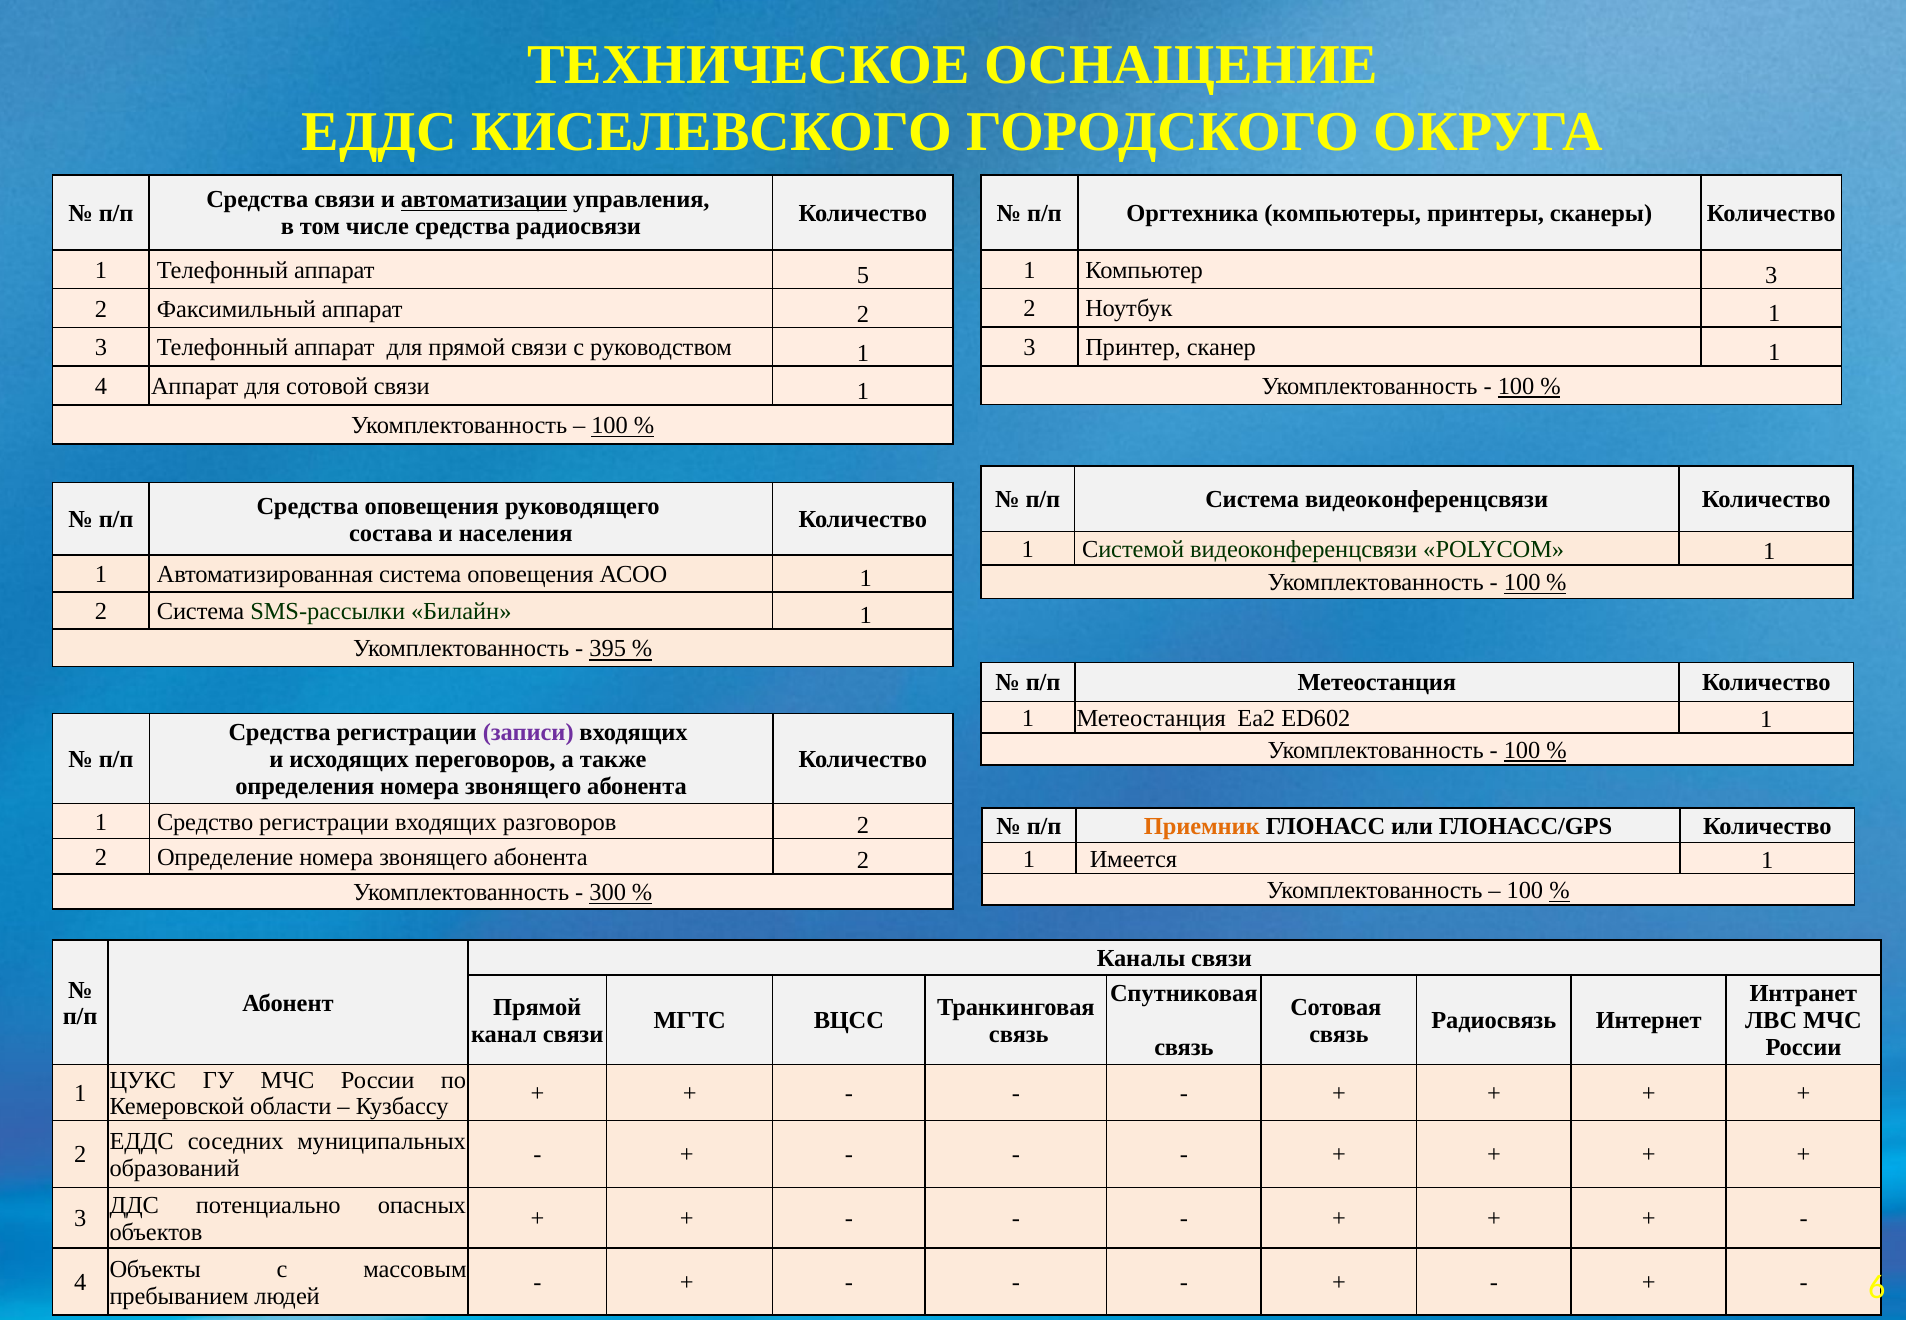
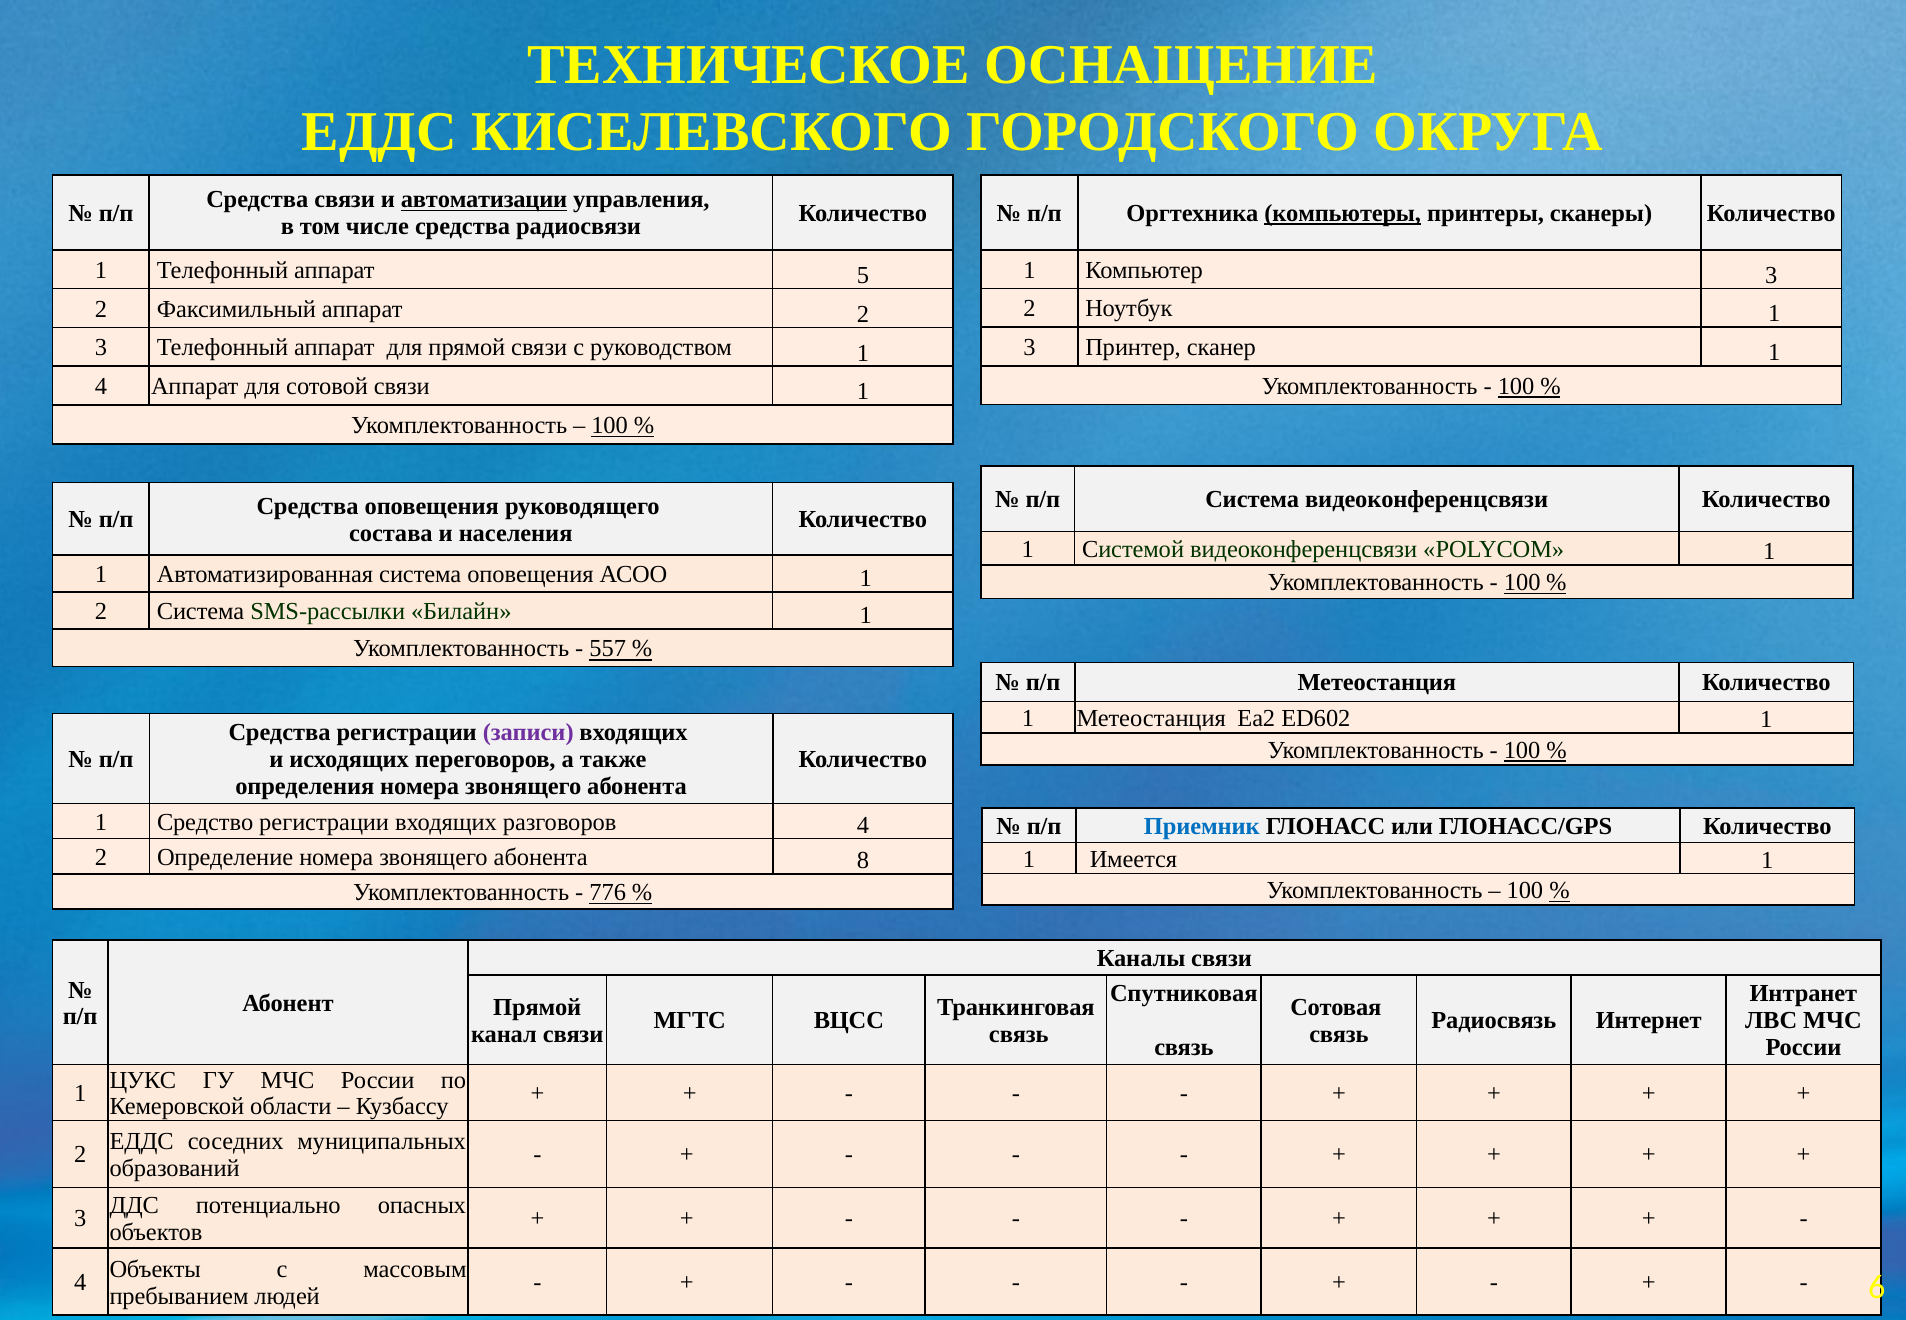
компьютеры underline: none -> present (1343, 213)
395: 395 -> 557 (608, 649)
разговоров 2: 2 -> 4 (863, 825)
Приемник colour: orange -> blue (1202, 826)
абонента 2: 2 -> 8 (863, 860)
300: 300 -> 776 (608, 892)
